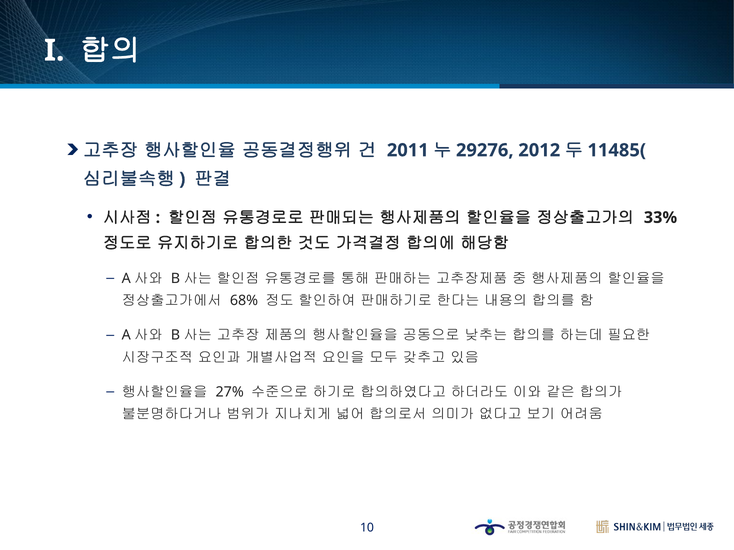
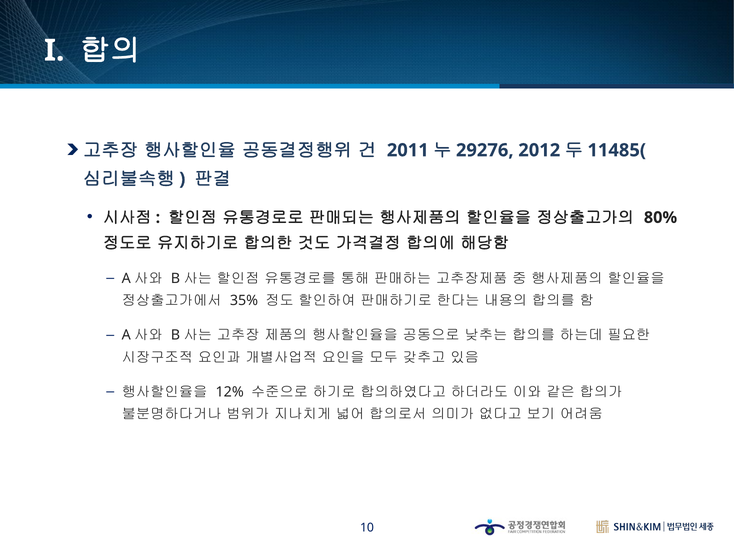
33%: 33% -> 80% (660, 218)
68%: 68% -> 35% (244, 301)
27%: 27% -> 12% (230, 392)
